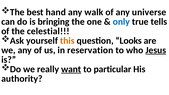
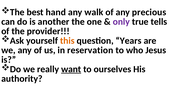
universe: universe -> precious (149, 12)
bringing: bringing -> another (54, 22)
only colour: blue -> purple (121, 22)
celestial: celestial -> provider (48, 31)
Looks: Looks -> Years (129, 41)
Jesus underline: present -> none (156, 50)
particular: particular -> ourselves (112, 69)
